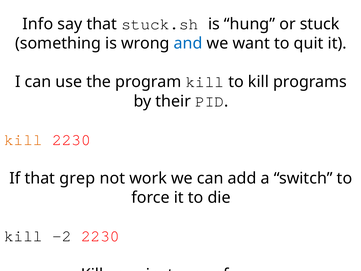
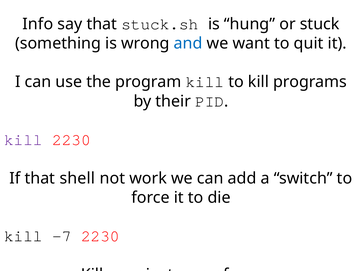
kill colour: orange -> purple (23, 140)
grep: grep -> shell (77, 178)
-2: -2 -> -7 (62, 236)
